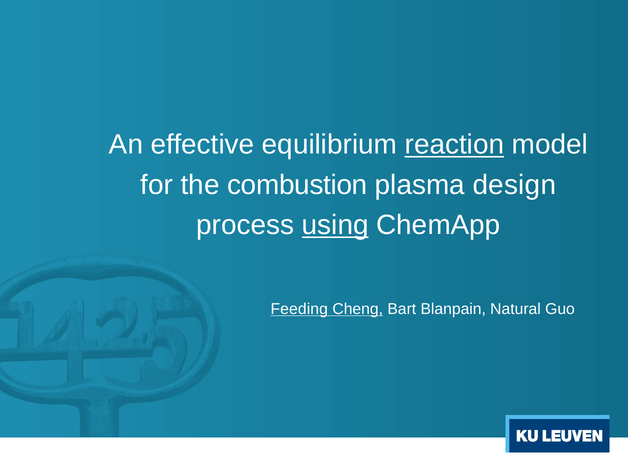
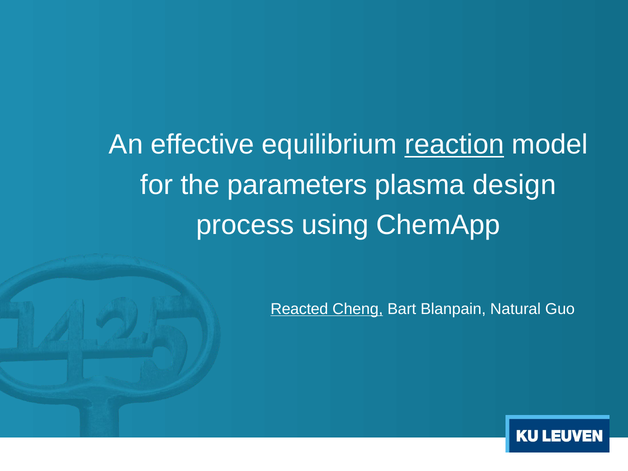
combustion: combustion -> parameters (297, 185)
using underline: present -> none (335, 225)
Feeding: Feeding -> Reacted (299, 309)
